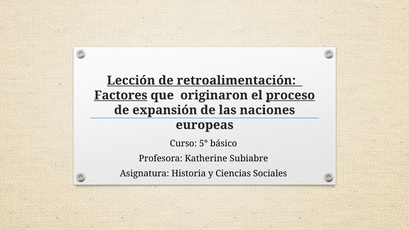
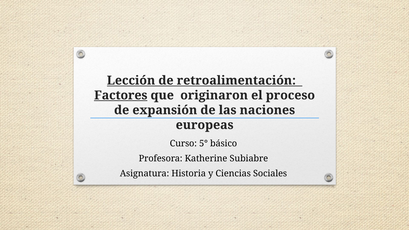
proceso underline: present -> none (290, 95)
